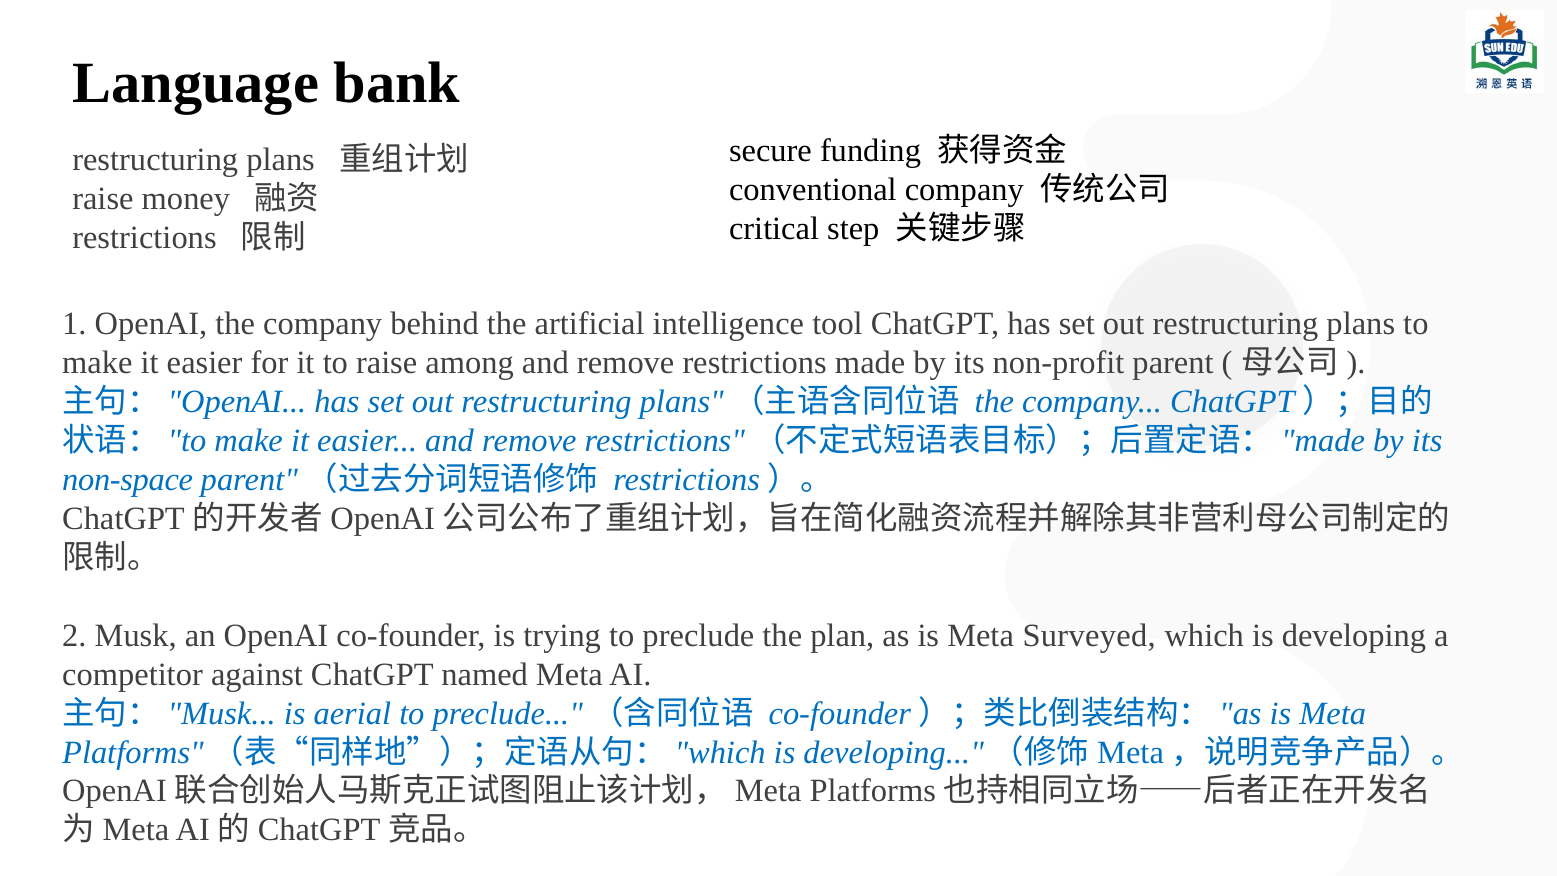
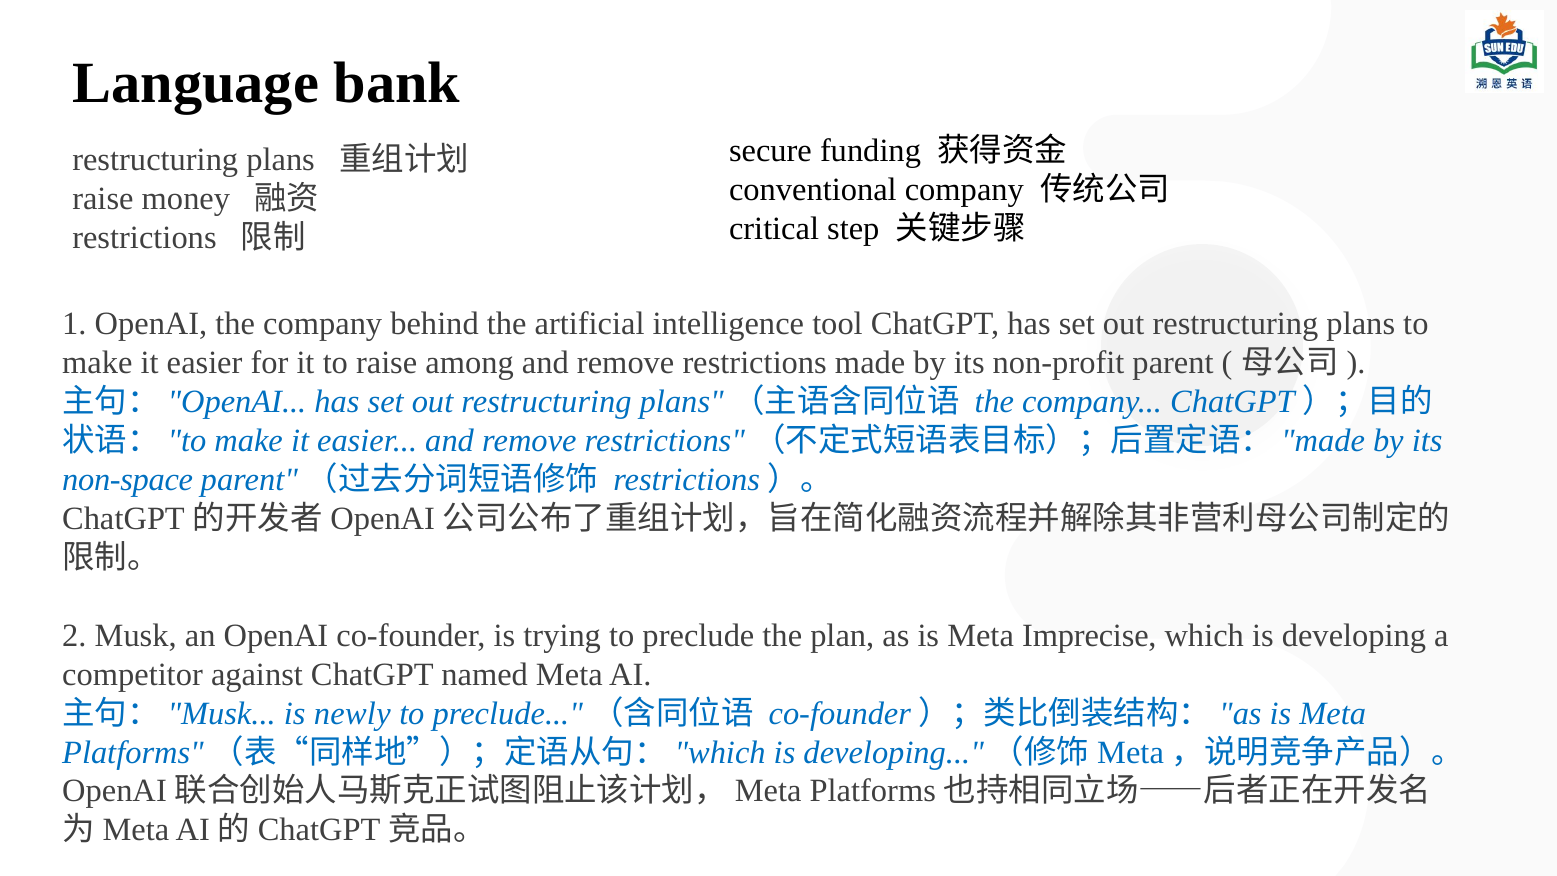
Surveyed: Surveyed -> Imprecise (1089, 635)
aerial: aerial -> newly (352, 713)
